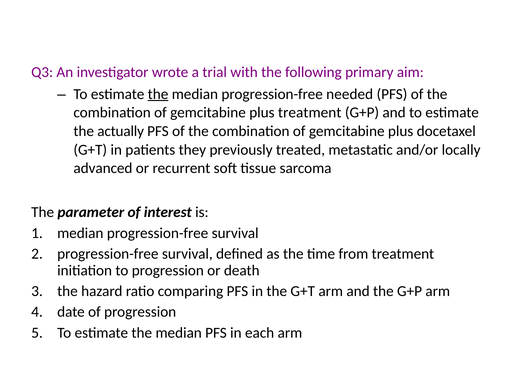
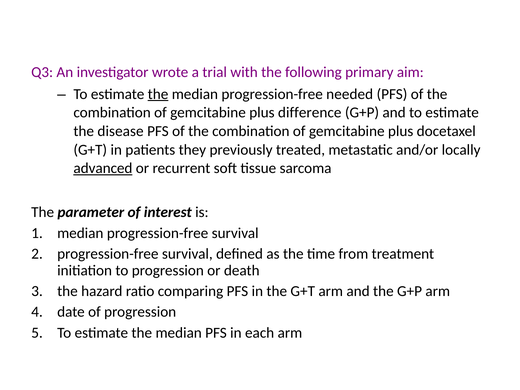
plus treatment: treatment -> difference (310, 113)
actually: actually -> disease (121, 131)
advanced underline: none -> present (103, 168)
